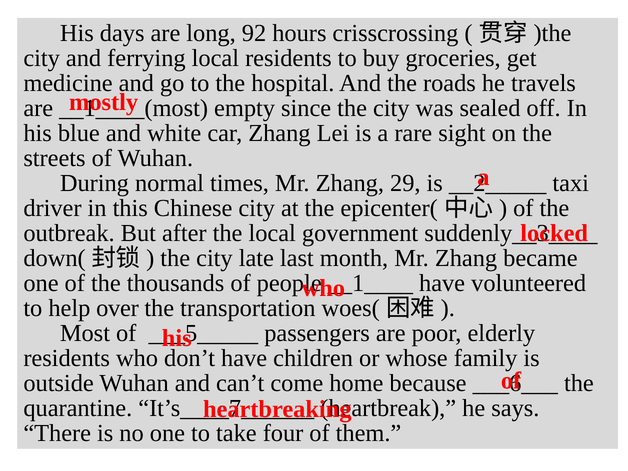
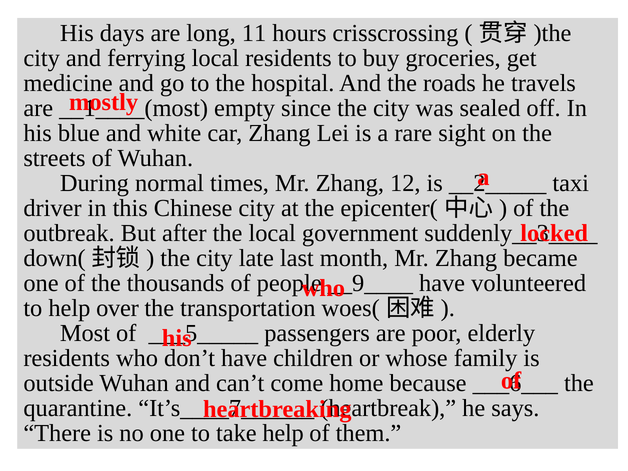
92: 92 -> 11 (254, 33)
29: 29 -> 12 (405, 183)
__1____: __1____ -> __9____ (370, 283)
take four: four -> help (283, 433)
